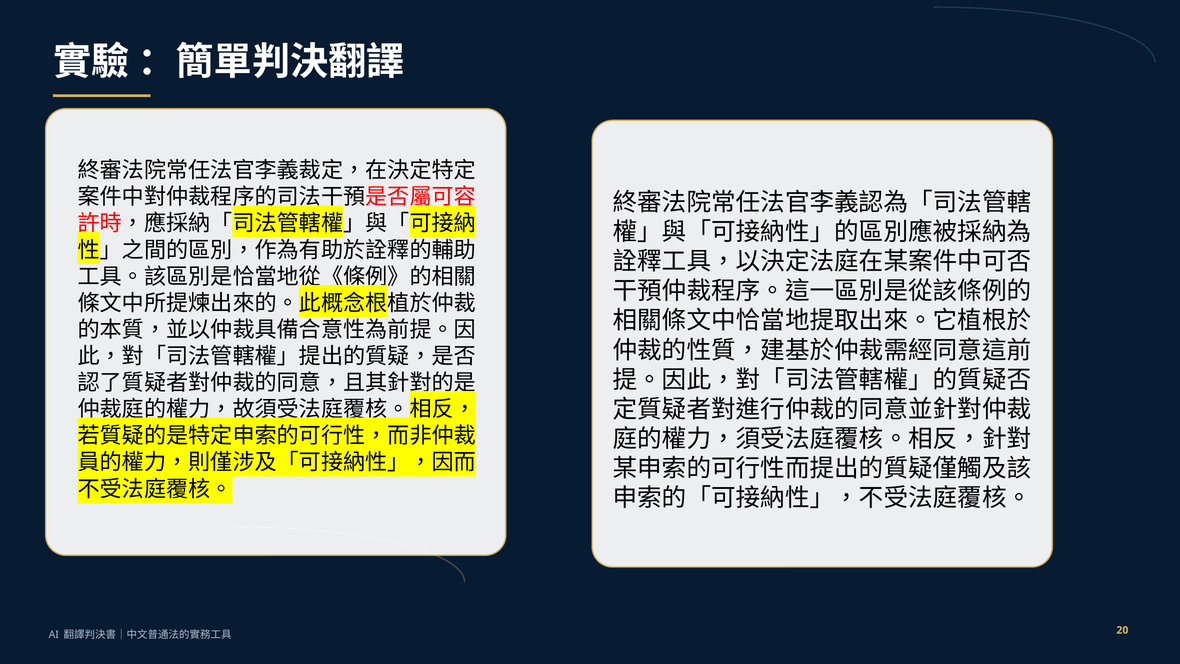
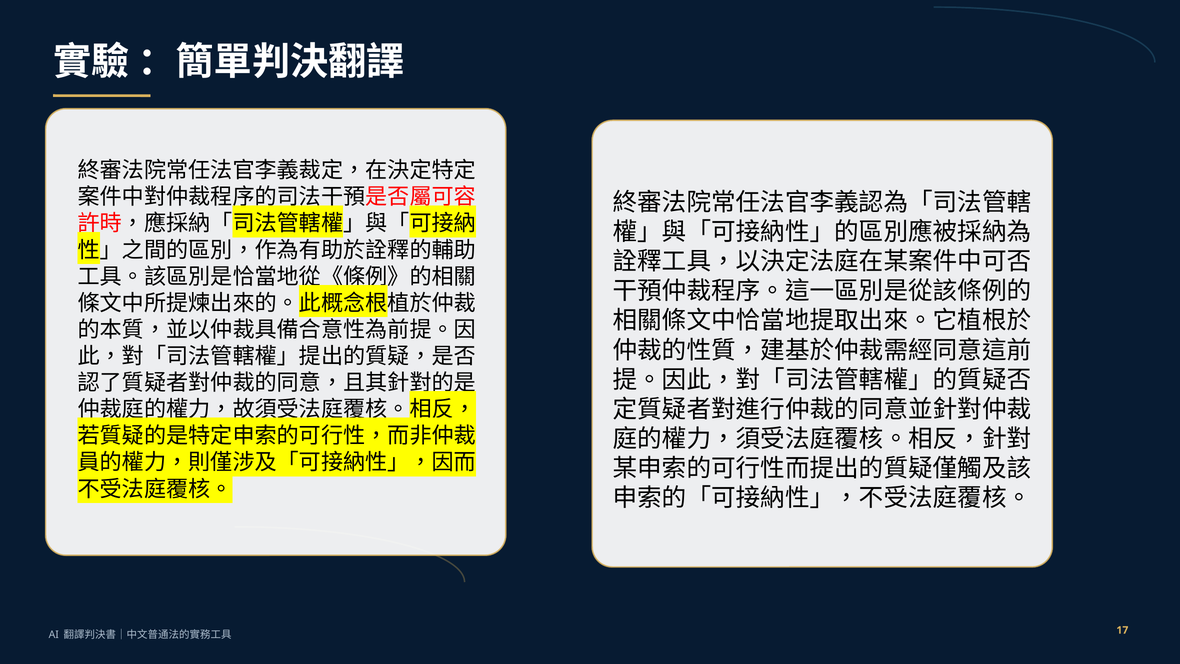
20: 20 -> 17 (1122, 630)
